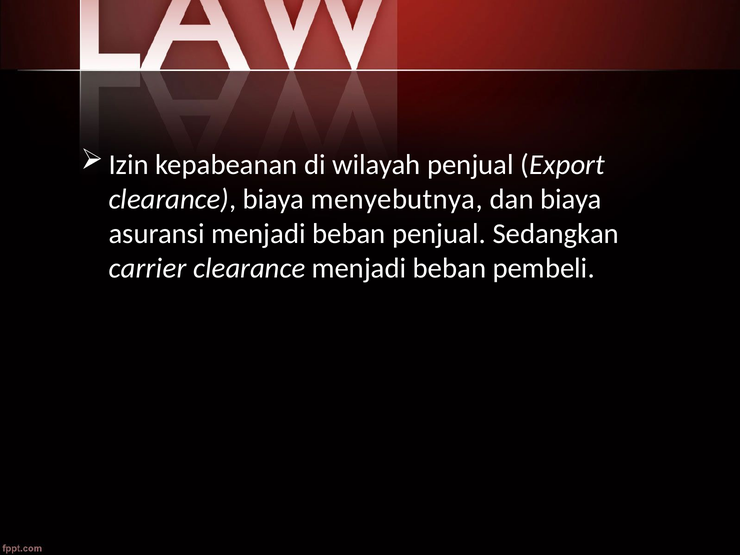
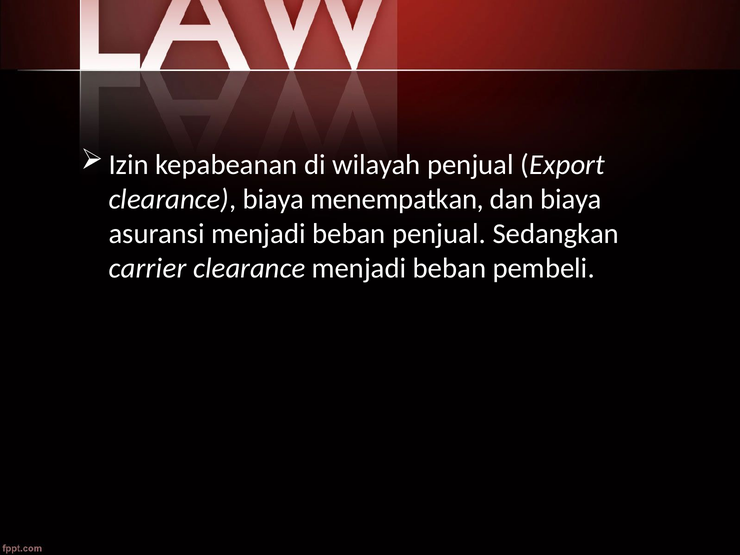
menyebutnya: menyebutnya -> menempatkan (397, 199)
